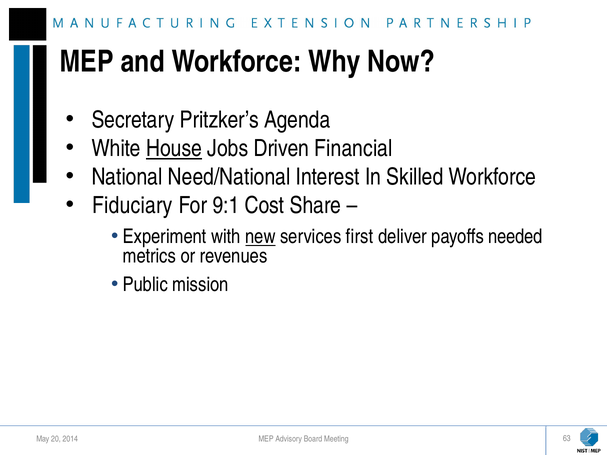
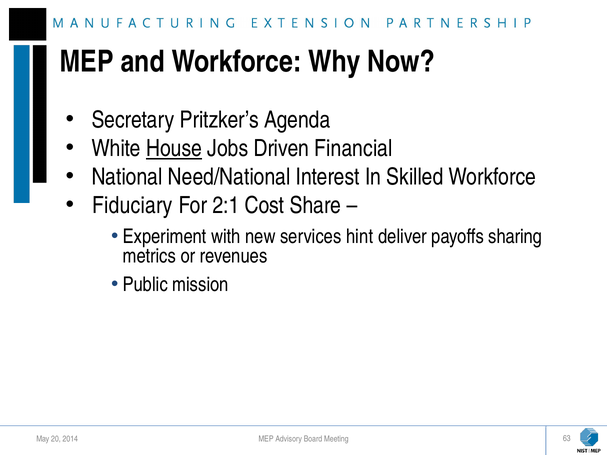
9:1: 9:1 -> 2:1 (226, 206)
new underline: present -> none (260, 237)
first: first -> hint (360, 237)
needed: needed -> sharing (515, 237)
